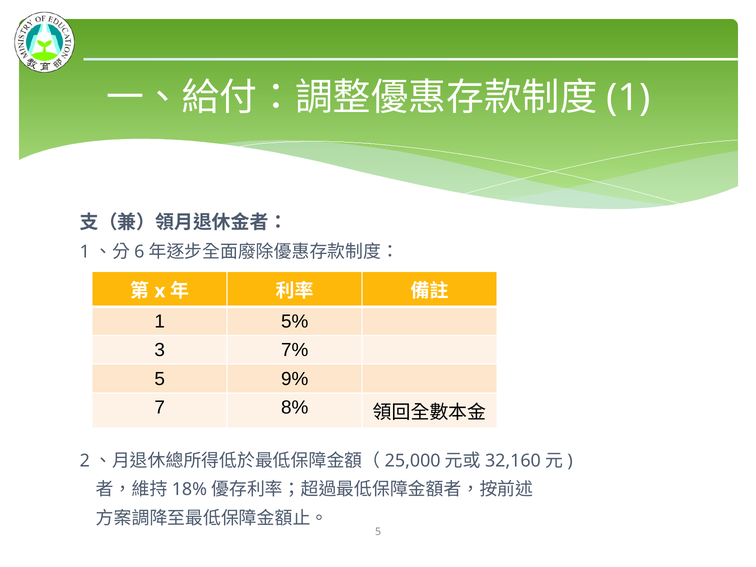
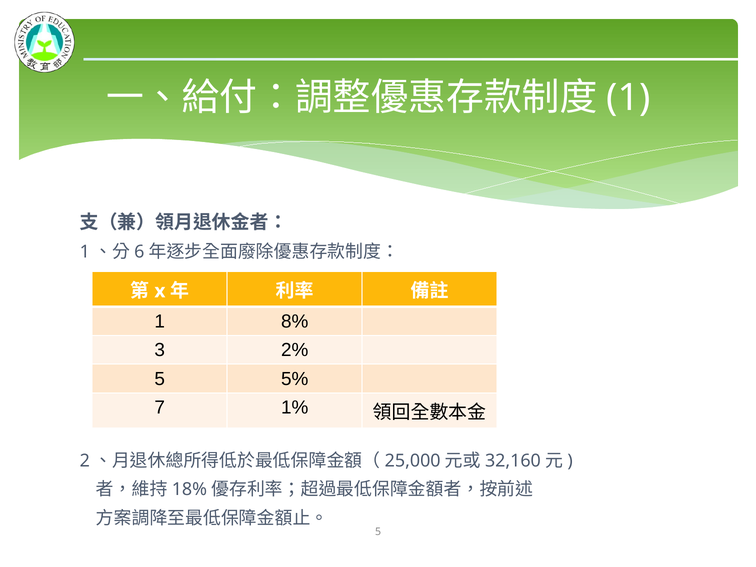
5%: 5% -> 8% (295, 321)
7%: 7% -> 2% (295, 350)
9%: 9% -> 5% (295, 379)
8%: 8% -> 1% (295, 408)
